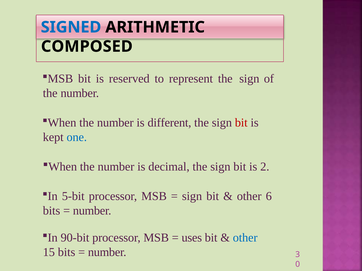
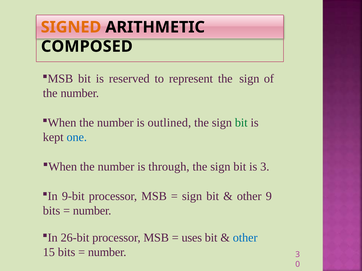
SIGNED colour: blue -> orange (71, 27)
different: different -> outlined (169, 123)
bit colour: red -> green (241, 123)
decimal: decimal -> through (169, 167)
is 2: 2 -> 3 (265, 167)
5-bit: 5-bit -> 9-bit (73, 197)
6: 6 -> 9 (269, 197)
90-bit: 90-bit -> 26-bit (75, 238)
